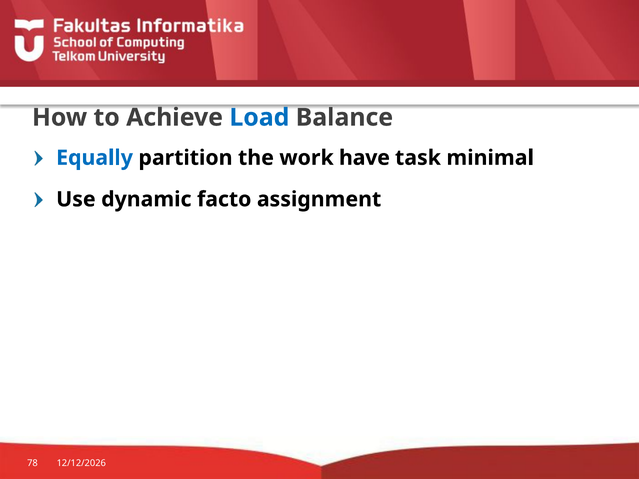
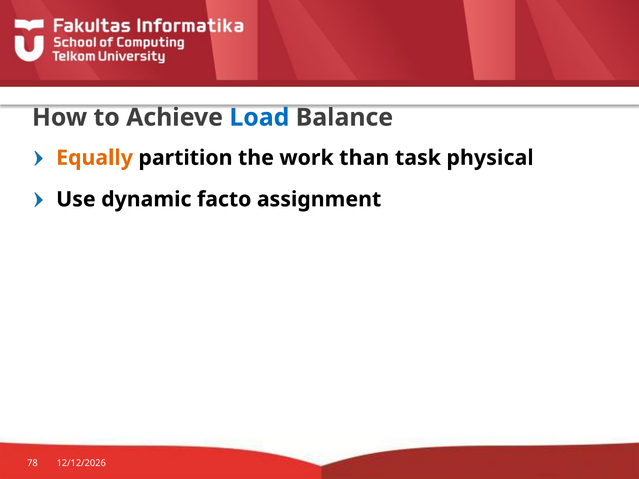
Equally colour: blue -> orange (95, 158)
have: have -> than (364, 158)
minimal: minimal -> physical (490, 158)
